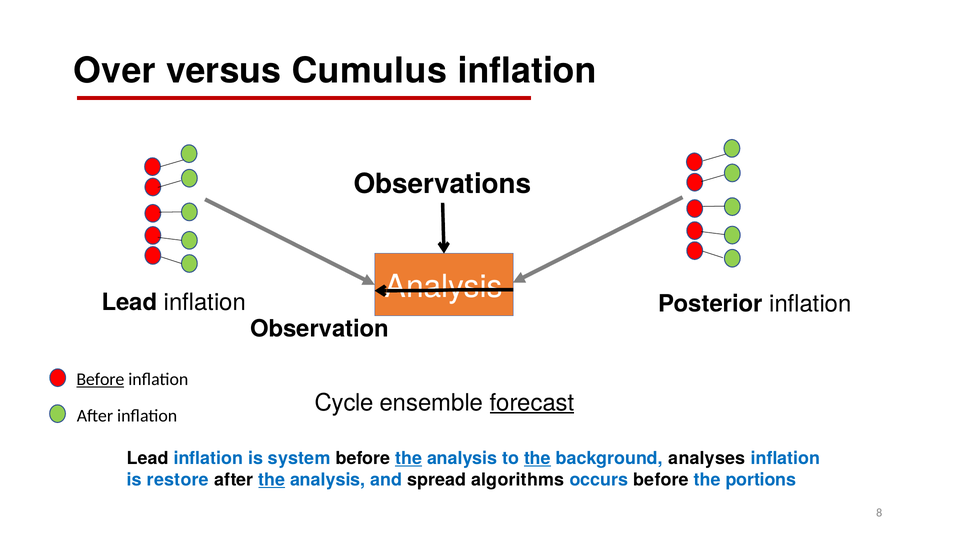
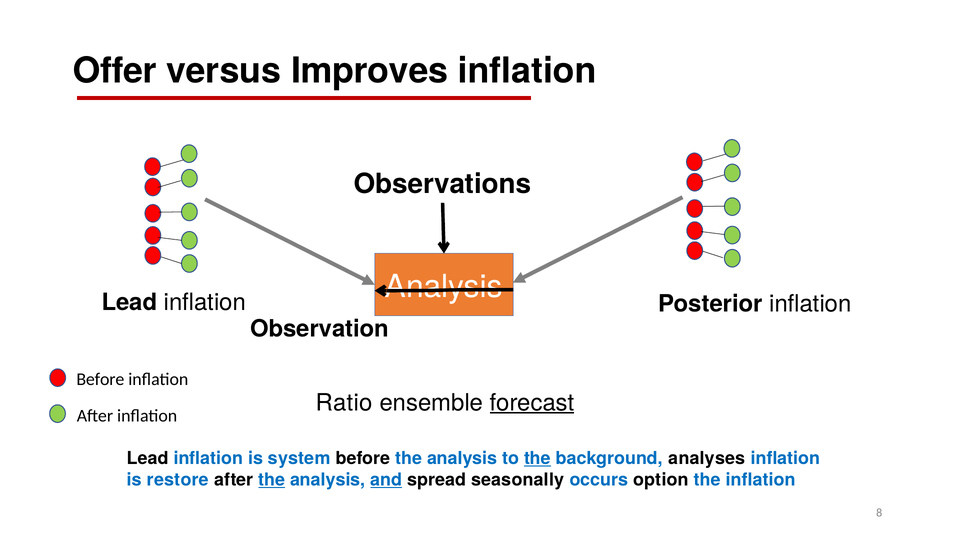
Over: Over -> Offer (115, 71)
Cumulus: Cumulus -> Improves (370, 71)
Before underline: present -> none (100, 380)
Cycle: Cycle -> Ratio (344, 403)
the underline: present -> none (409, 458)
and underline: none -> present (386, 480)
algorithms: algorithms -> seasonally (518, 480)
occurs before: before -> option (661, 480)
the portions: portions -> inflation (761, 480)
